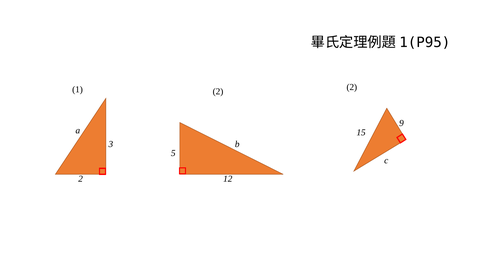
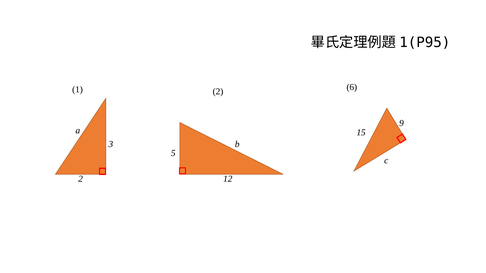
2 2: 2 -> 6 (352, 87)
